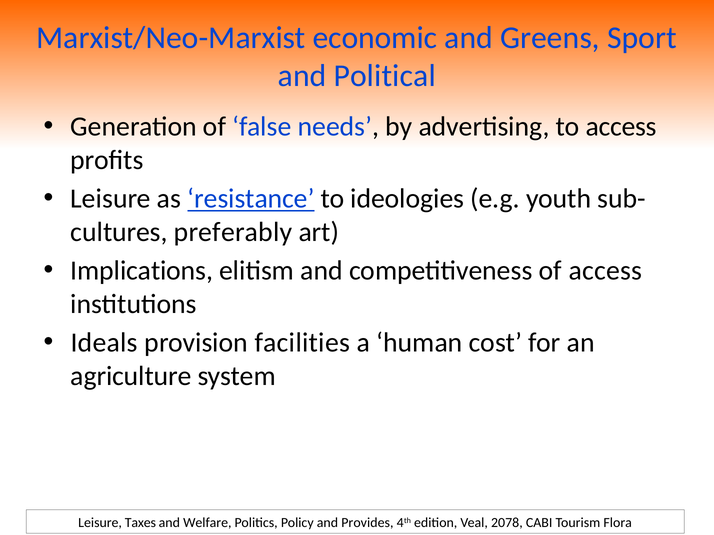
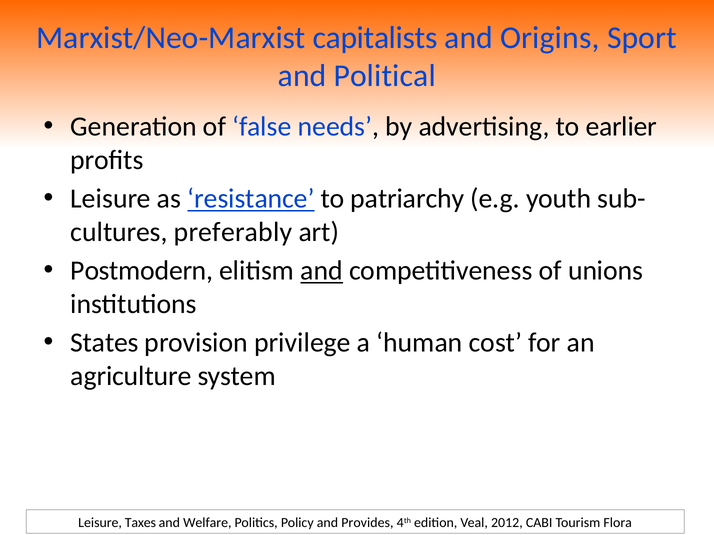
economic: economic -> capitalists (375, 38)
Greens: Greens -> Origins (550, 38)
to access: access -> earlier (621, 127)
ideologies: ideologies -> patriarchy (407, 199)
Implications: Implications -> Postmodern (142, 271)
and underline: none -> present (322, 271)
of access: access -> unions (606, 271)
Ideals: Ideals -> States (104, 343)
facilities: facilities -> privilege (302, 343)
2078: 2078 -> 2012 (507, 523)
